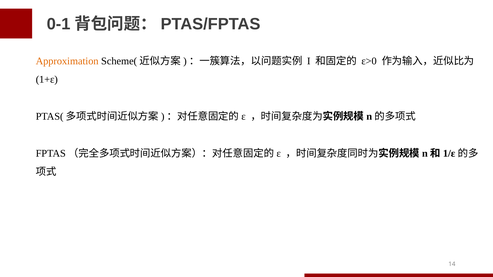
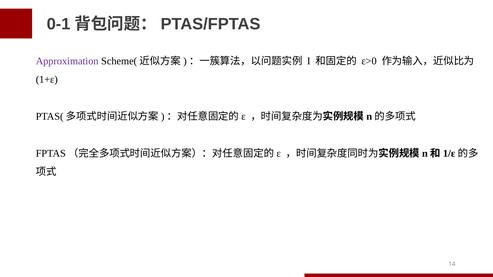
Approximation colour: orange -> purple (67, 61)
